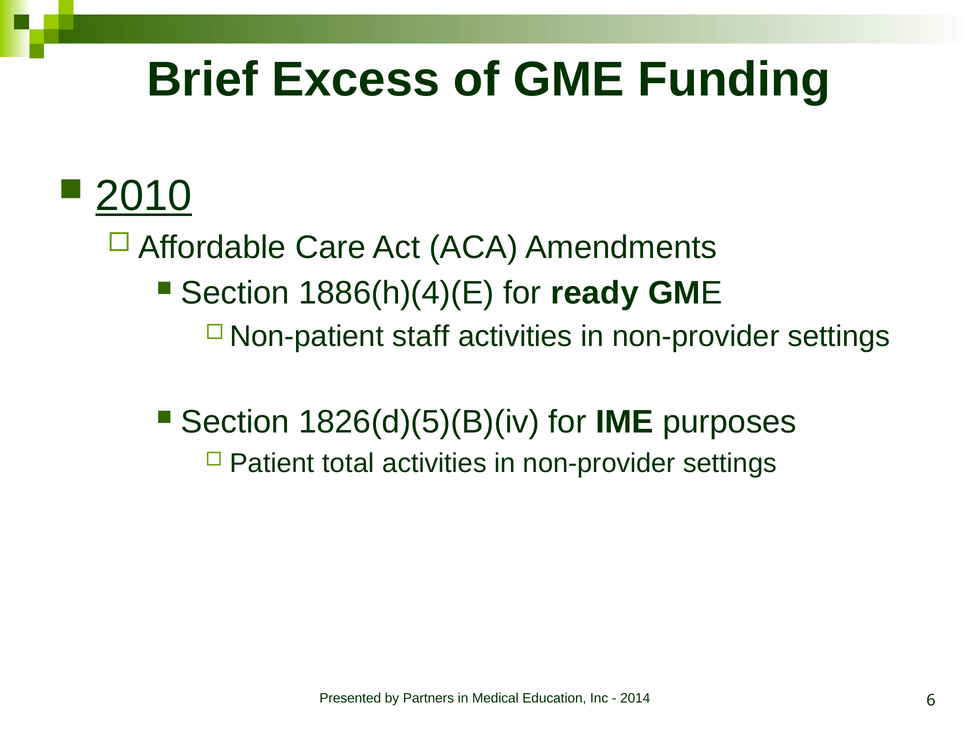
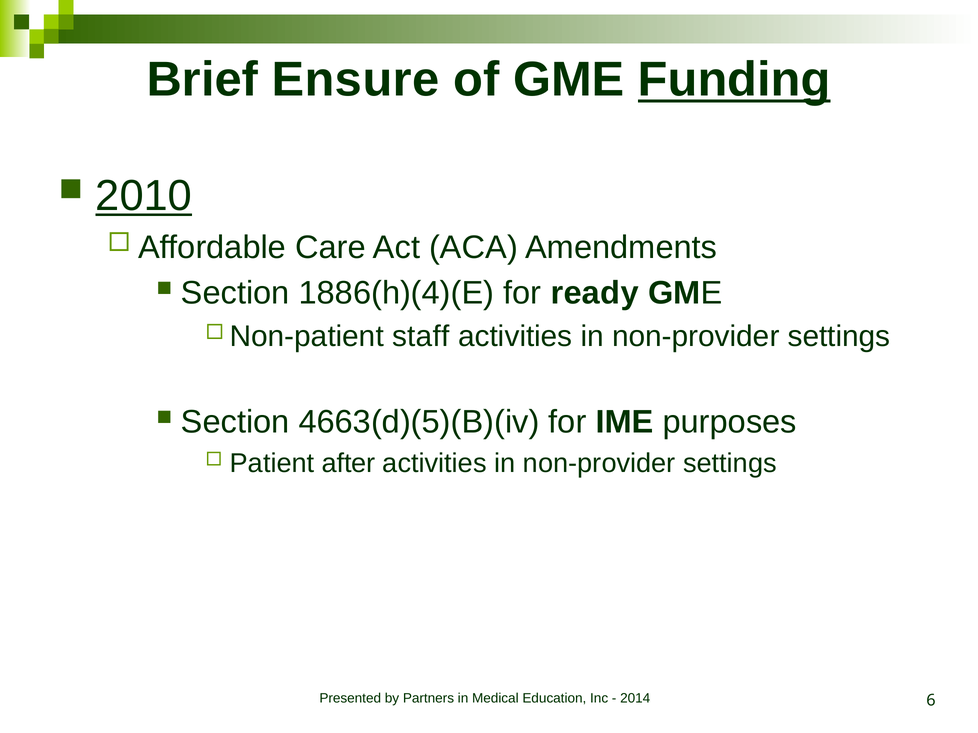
Excess: Excess -> Ensure (356, 80)
Funding underline: none -> present (734, 80)
1826(d)(5)(B)(iv: 1826(d)(5)(B)(iv -> 4663(d)(5)(B)(iv (419, 423)
total: total -> after (349, 463)
